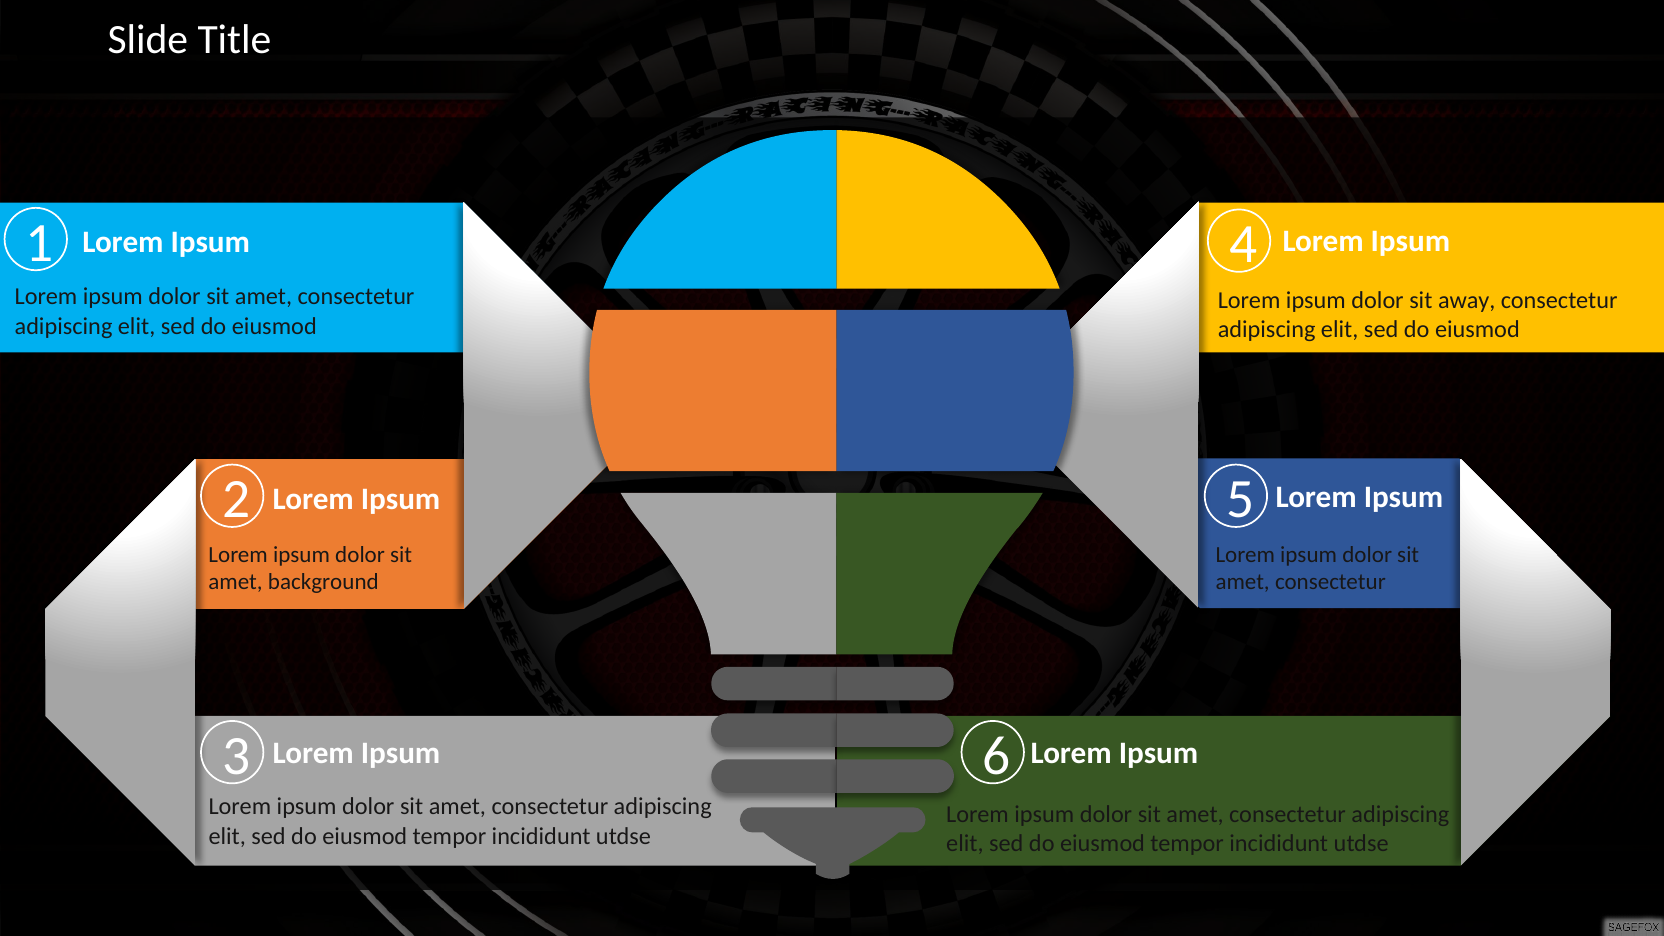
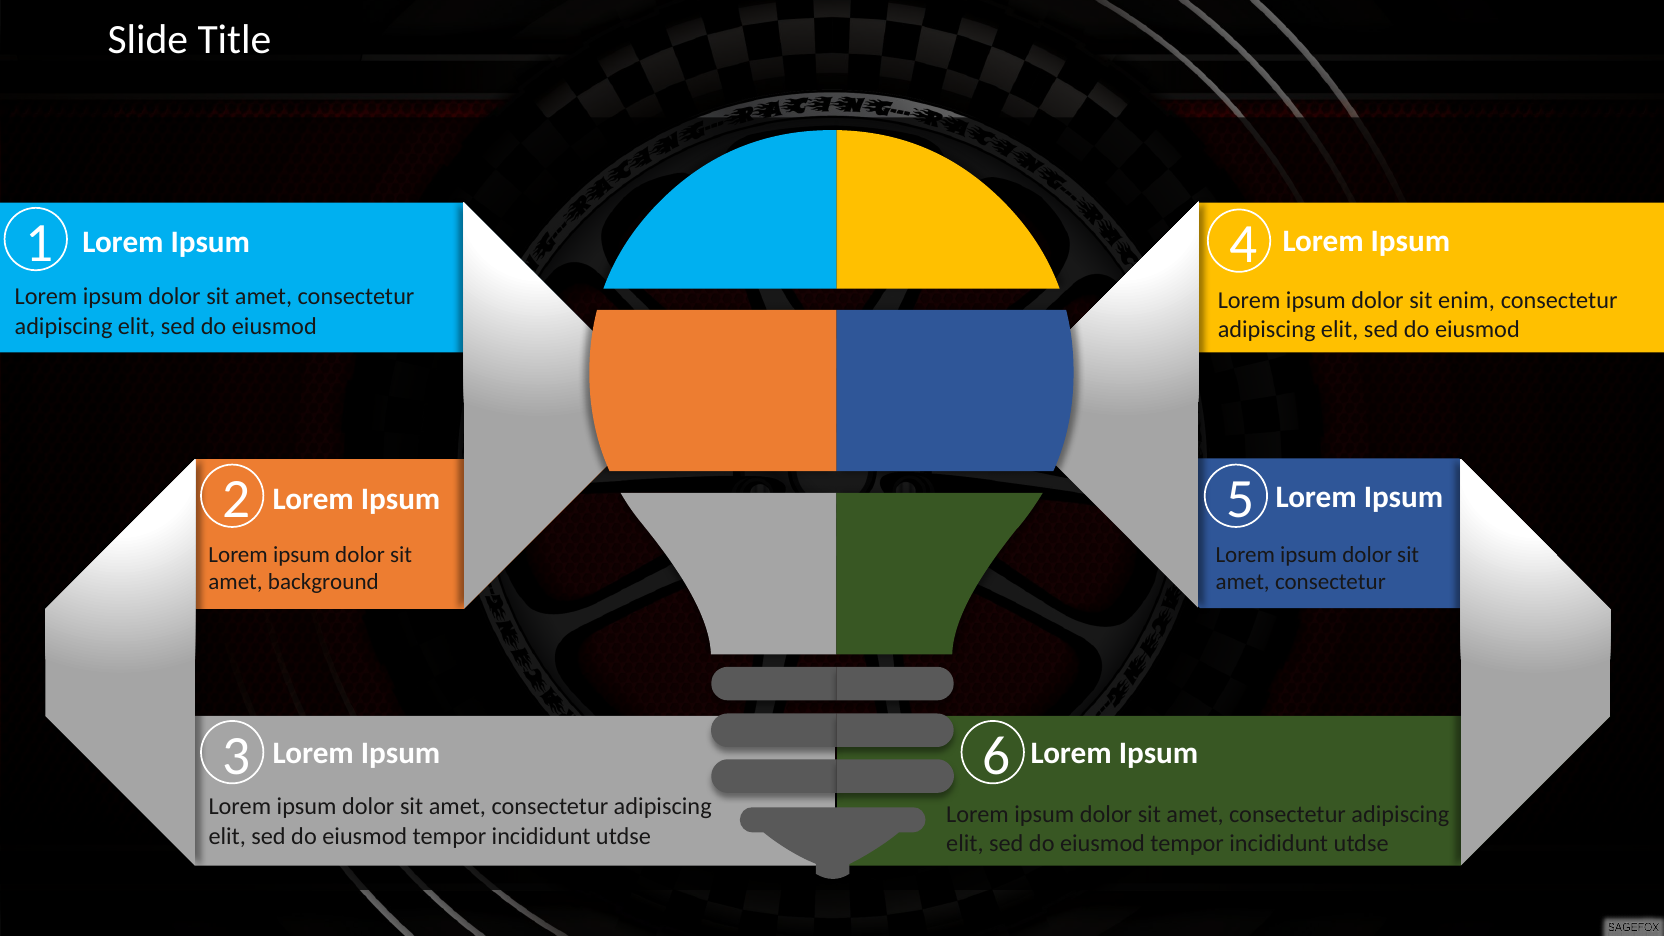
away: away -> enim (1466, 300)
